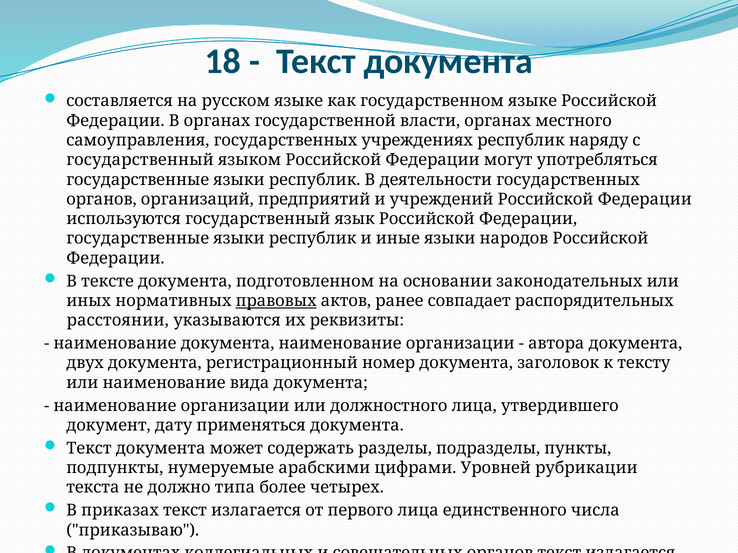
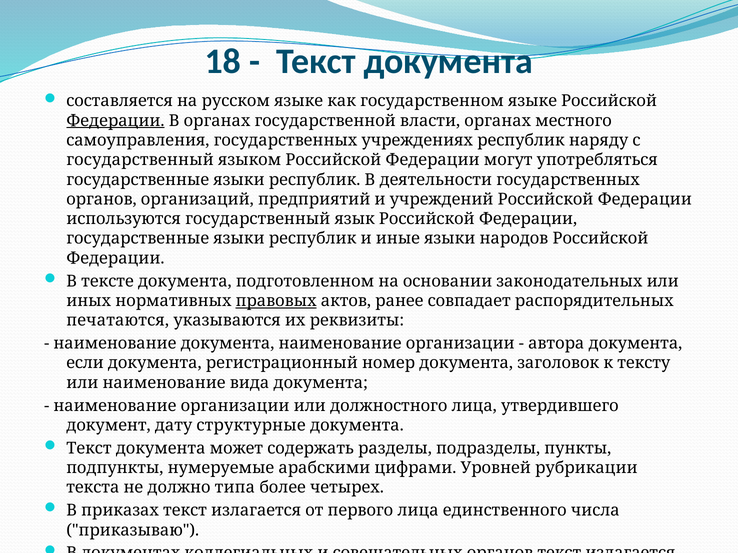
Федерации underline: none -> present (115, 121)
расстоянии: расстоянии -> печатаются (118, 321)
двух: двух -> если (85, 363)
применяться: применяться -> структурные (251, 426)
